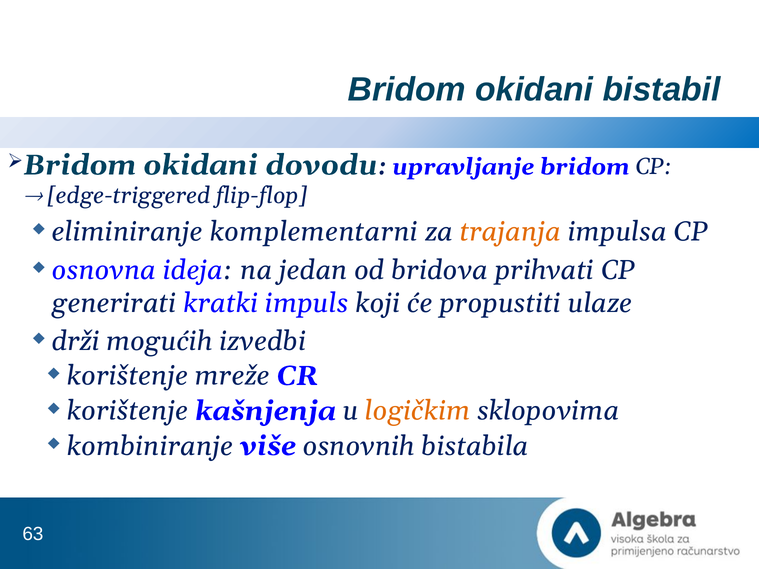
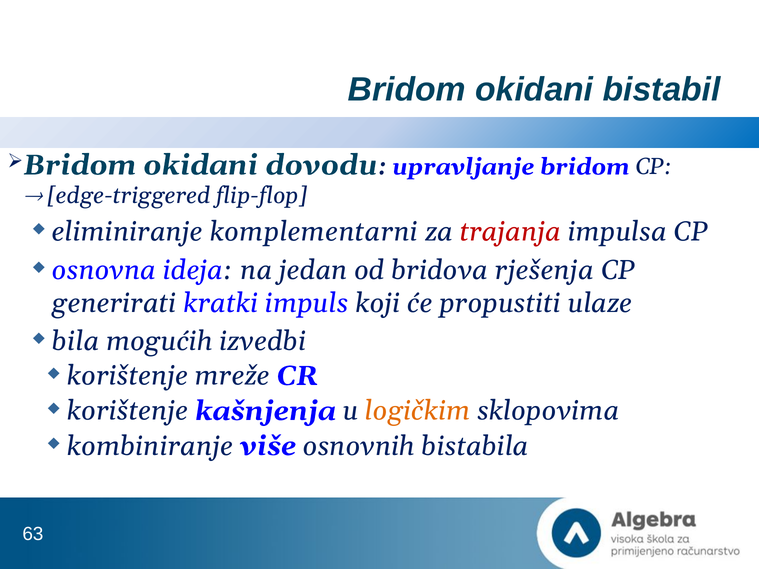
trajanja colour: orange -> red (510, 232)
prihvati: prihvati -> rješenja (544, 270)
drži: drži -> bila (76, 341)
